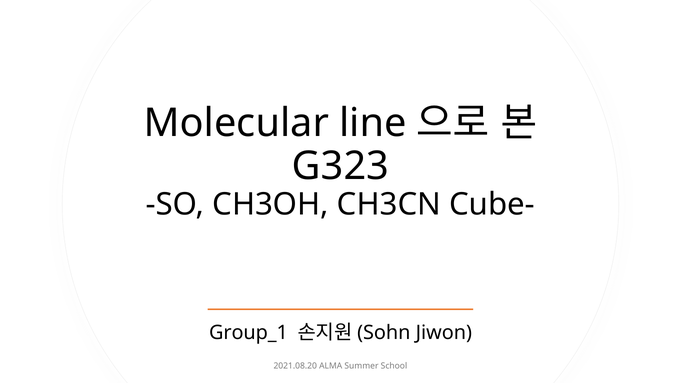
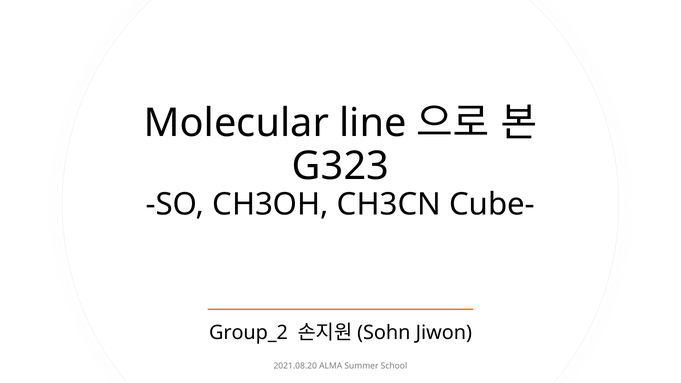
Group_1: Group_1 -> Group_2 (248, 333)
